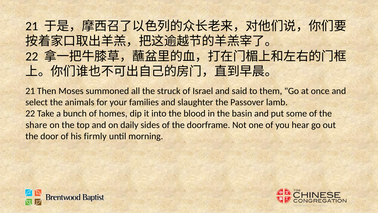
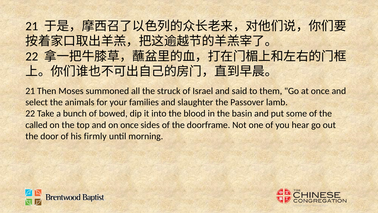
homes: homes -> bowed (113, 113)
share: share -> called (36, 125)
on daily: daily -> once (129, 125)
